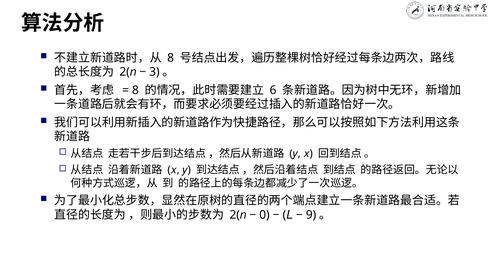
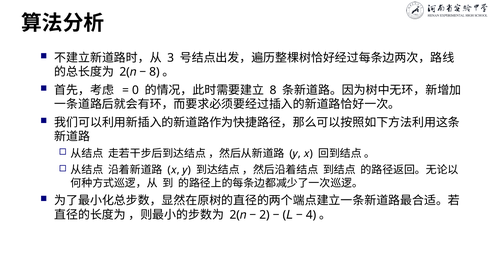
8: 8 -> 3 (171, 58)
3: 3 -> 8 (154, 72)
8: 8 -> 0 (135, 90)
6: 6 -> 8 (273, 90)
0: 0 -> 2 (264, 215)
9: 9 -> 4 (311, 215)
